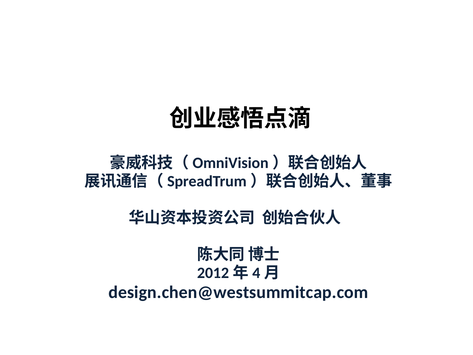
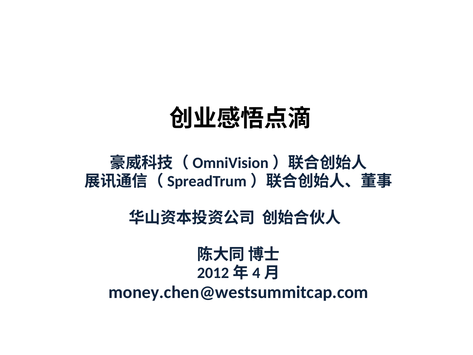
design.chen@westsummitcap.com: design.chen@westsummitcap.com -> money.chen@westsummitcap.com (238, 292)
